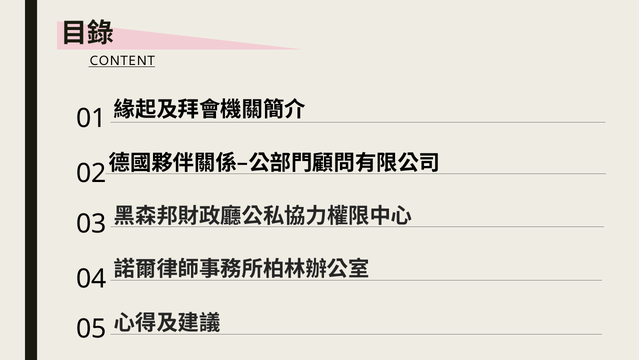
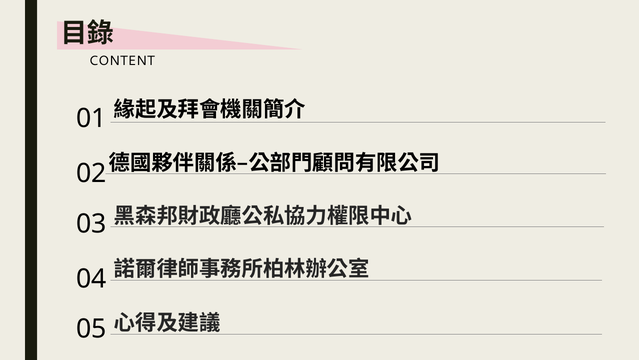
CONTENT underline: present -> none (122, 61)
